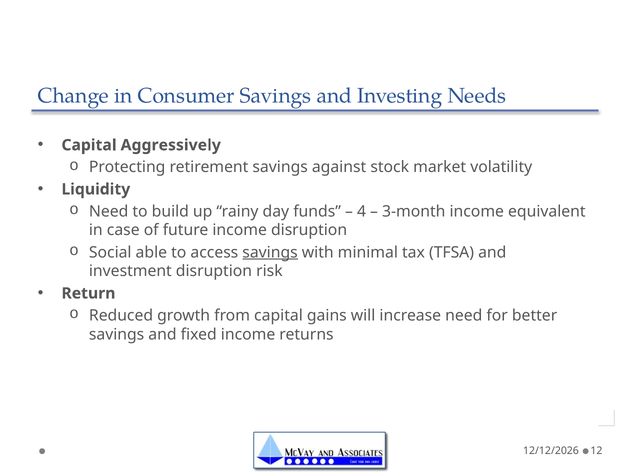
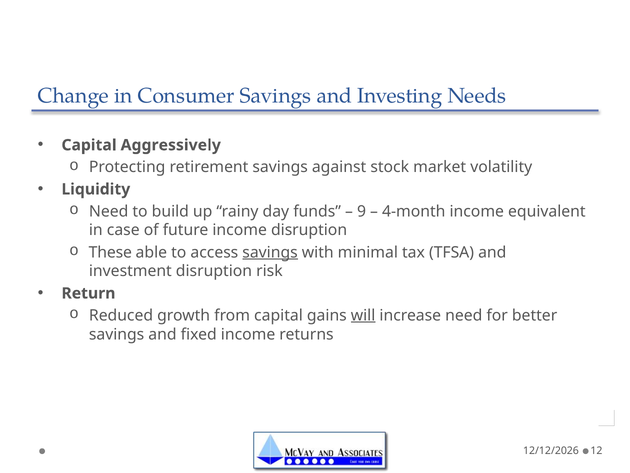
4: 4 -> 9 (362, 211)
3-month: 3-month -> 4-month (414, 211)
Social: Social -> These (110, 252)
will underline: none -> present (363, 315)
